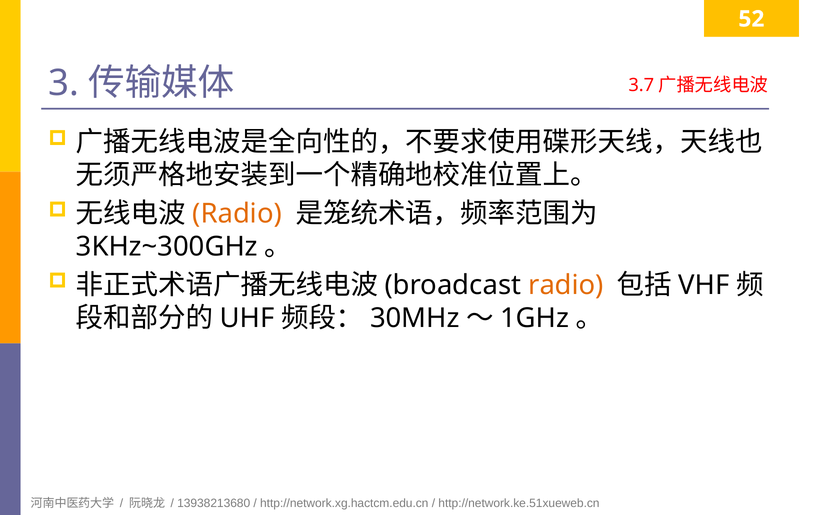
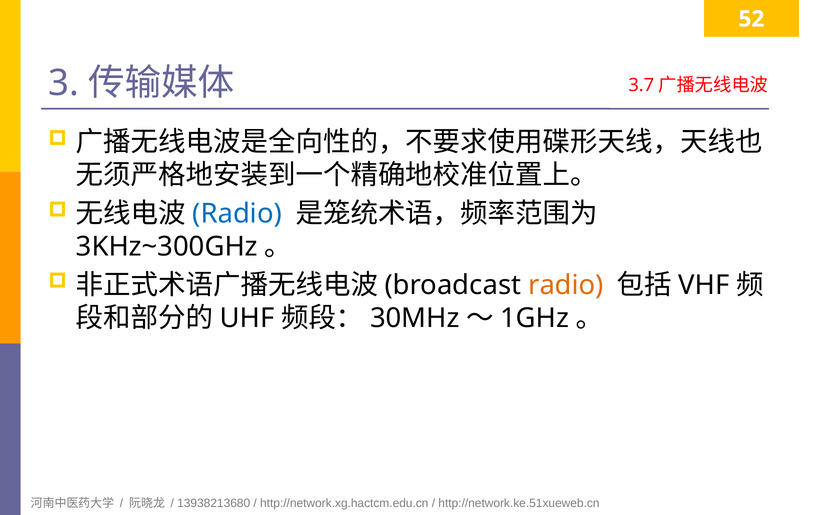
Radio colour: orange -> blue (237, 214)
